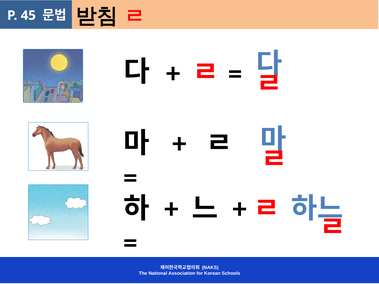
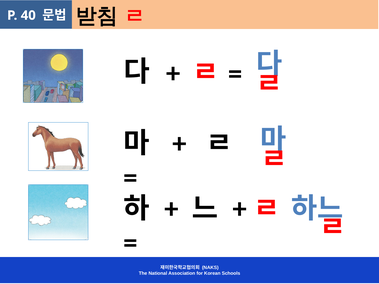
45: 45 -> 40 (28, 15)
